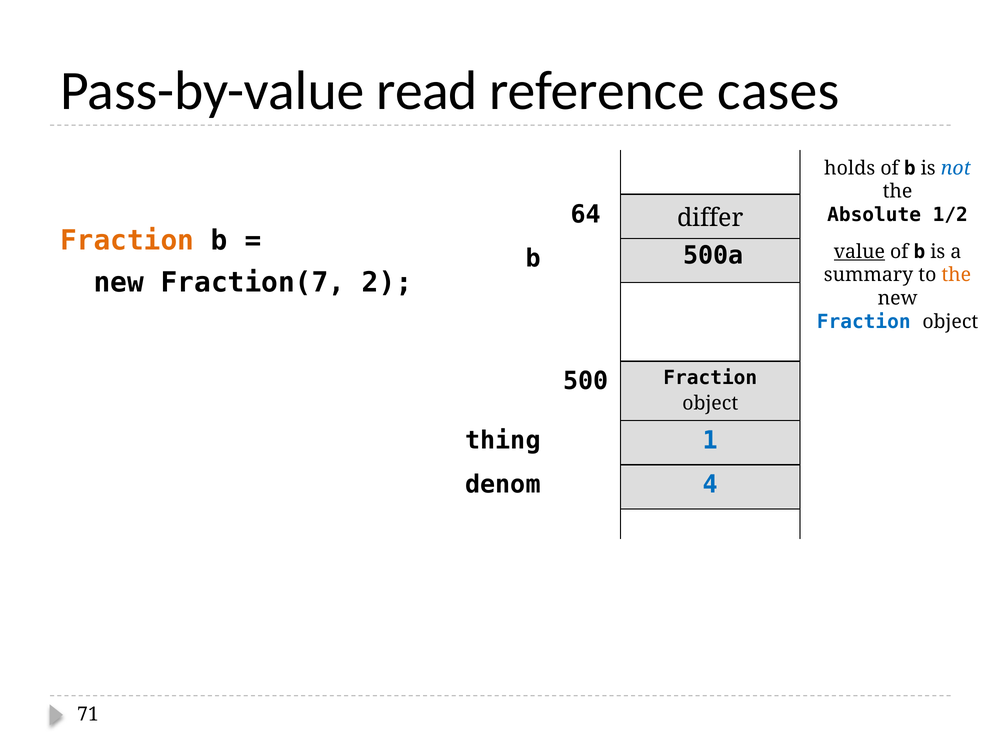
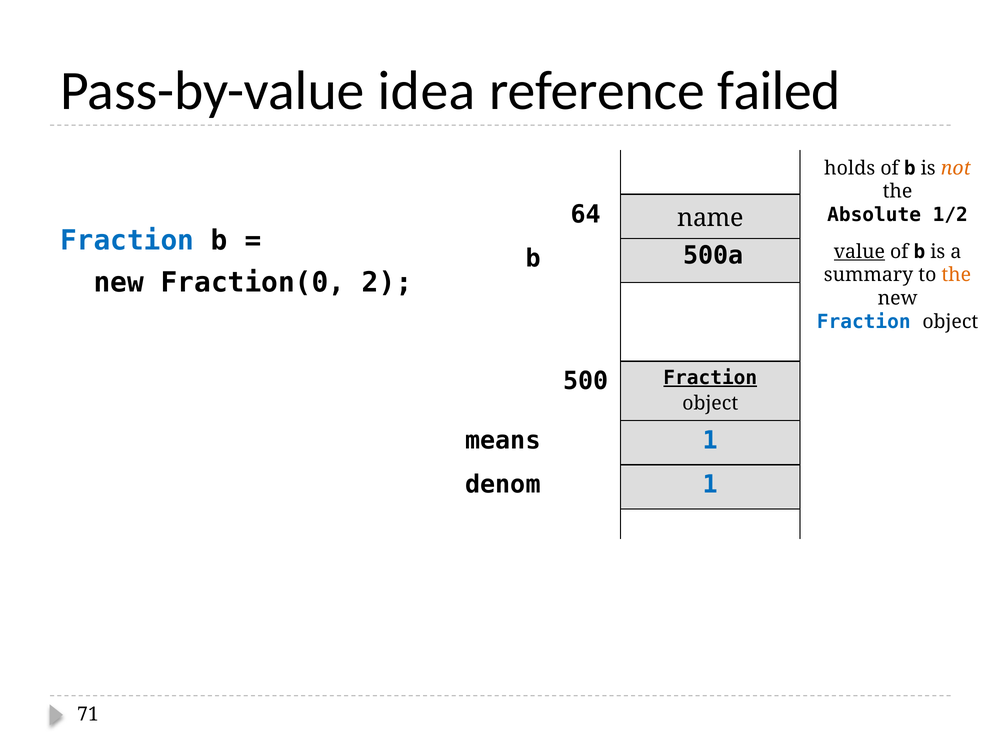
read: read -> idea (427, 91)
cases: cases -> failed (779, 91)
not colour: blue -> orange (956, 168)
differ: differ -> name (710, 218)
Fraction colour: orange -> blue (127, 241)
Fraction(7: Fraction(7 -> Fraction(0 (253, 282)
Fraction underline: none -> present (710, 378)
thing: thing -> means (503, 440)
denom 4: 4 -> 1 (710, 485)
